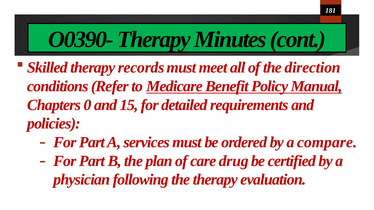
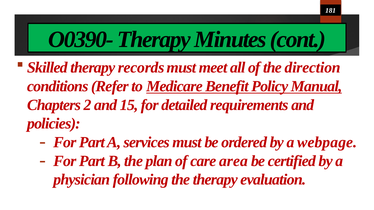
0: 0 -> 2 (88, 105)
compare: compare -> webpage (327, 142)
drug: drug -> area (234, 161)
